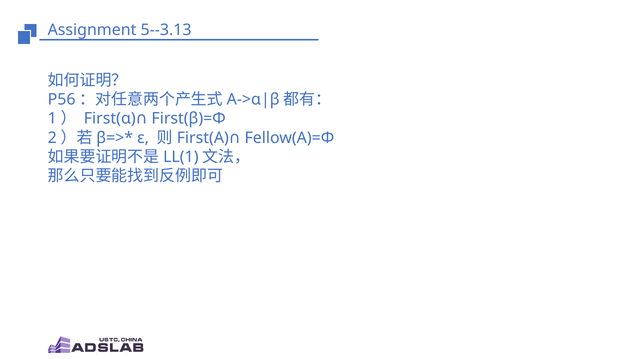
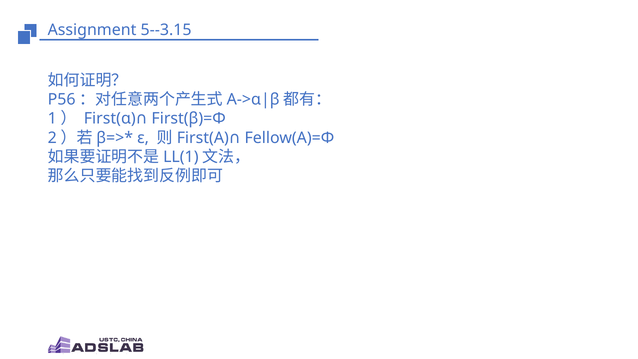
5--3.13: 5--3.13 -> 5--3.15 (166, 30)
